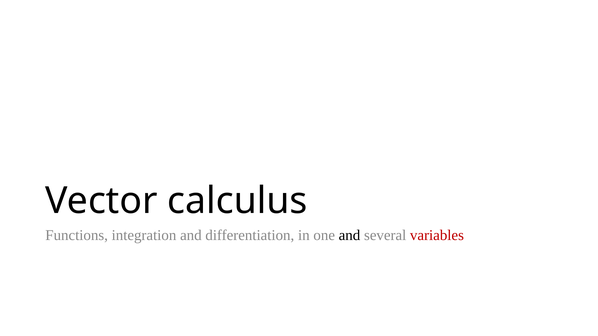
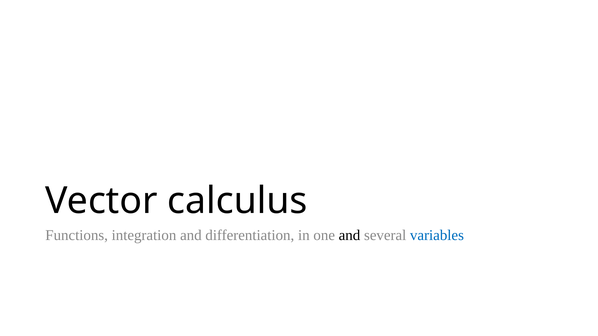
variables colour: red -> blue (437, 235)
